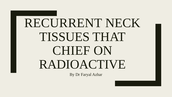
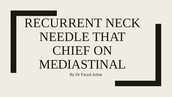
TISSUES: TISSUES -> NEEDLE (64, 37)
RADIOACTIVE: RADIOACTIVE -> MEDIASTINAL (82, 64)
